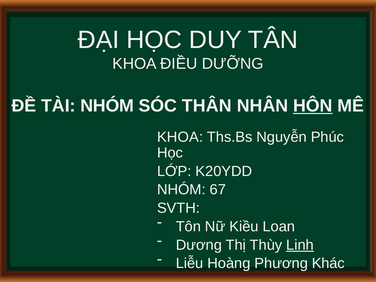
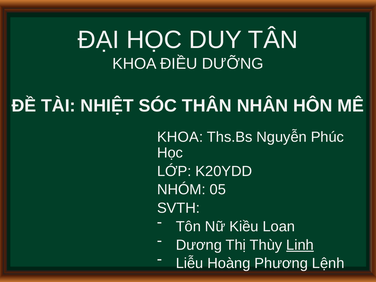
TÀI NHÓM: NHÓM -> NHIỆT (107, 106)
HÔN underline: present -> none (313, 106)
67: 67 -> 05 (218, 190)
Khác: Khác -> Lệnh (328, 263)
